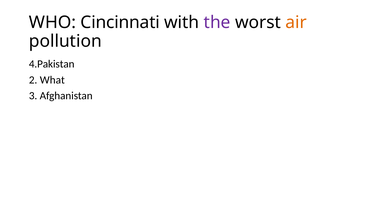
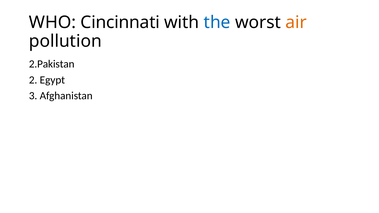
the colour: purple -> blue (217, 22)
4.Pakistan: 4.Pakistan -> 2.Pakistan (52, 64)
What: What -> Egypt (52, 80)
